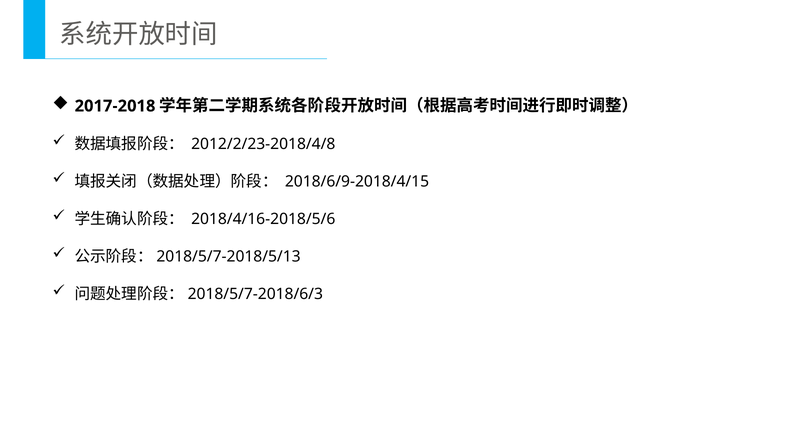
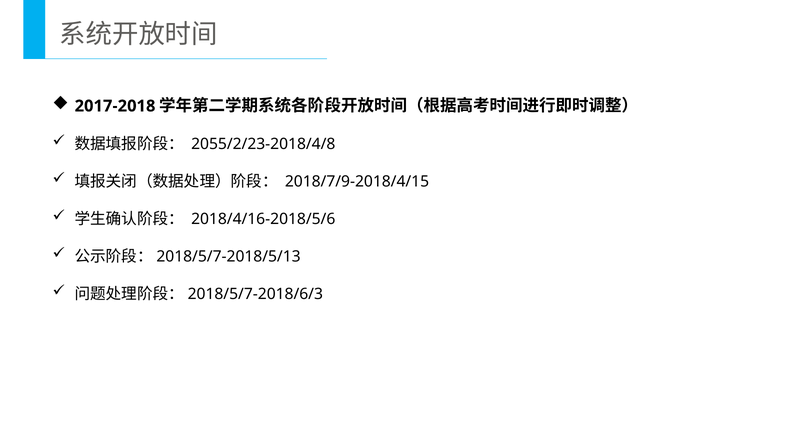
2012/2/23-2018/4/8: 2012/2/23-2018/4/8 -> 2055/2/23-2018/4/8 (263, 144)
2018/6/9-2018/4/15: 2018/6/9-2018/4/15 -> 2018/7/9-2018/4/15 (357, 182)
